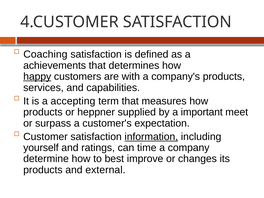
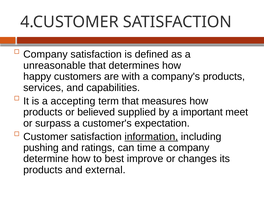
Coaching: Coaching -> Company (45, 54)
achievements: achievements -> unreasonable (55, 65)
happy underline: present -> none (37, 77)
heppner: heppner -> believed (96, 112)
yourself: yourself -> pushing (41, 148)
